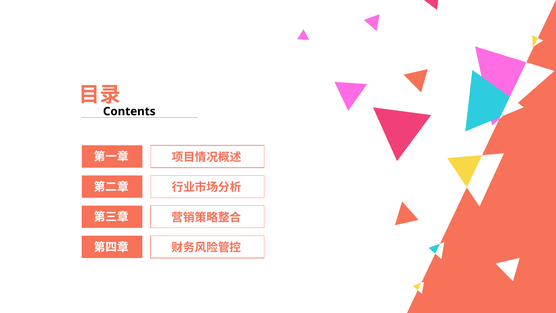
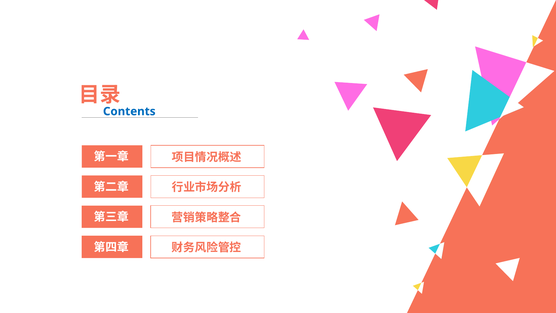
Contents colour: black -> blue (129, 111)
